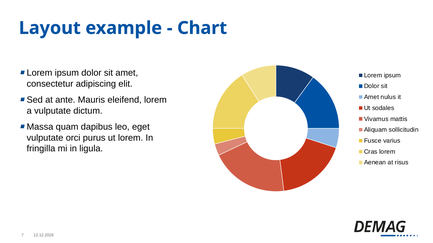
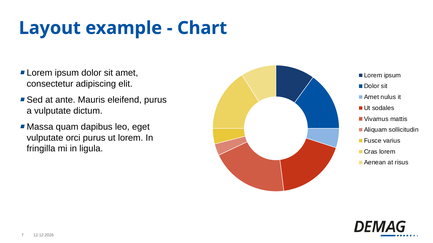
eleifend lorem: lorem -> purus (155, 100)
